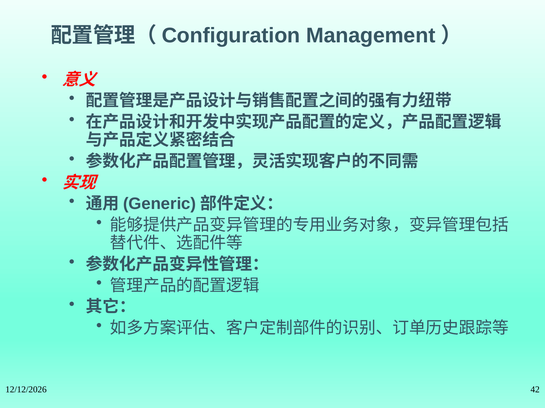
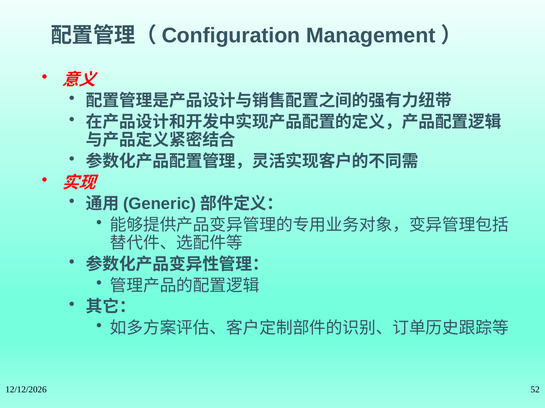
42: 42 -> 52 (535, 390)
